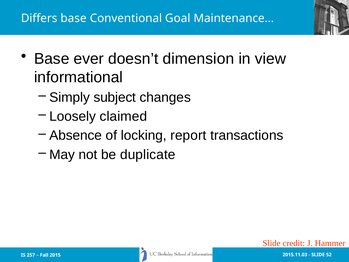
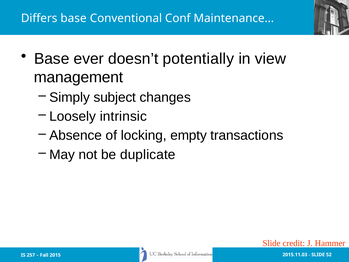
Goal: Goal -> Conf (178, 18)
dimension: dimension -> potentially (198, 59)
informational: informational -> management (79, 77)
claimed: claimed -> intrinsic (123, 116)
report: report -> empty (189, 135)
